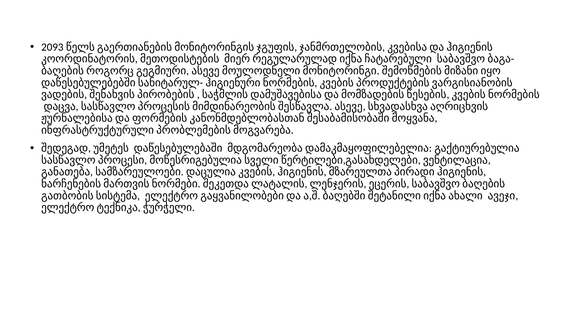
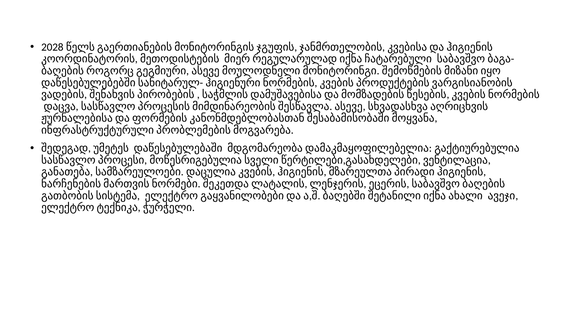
2093: 2093 -> 2028 (52, 47)
